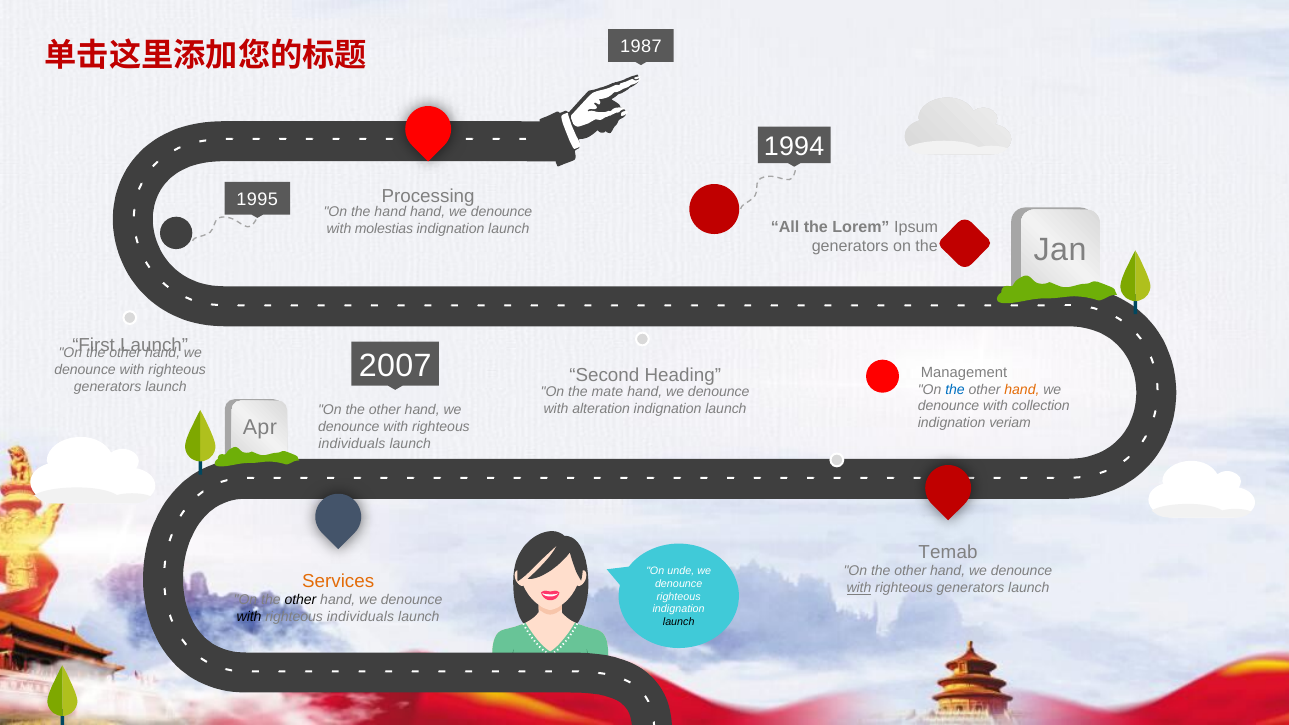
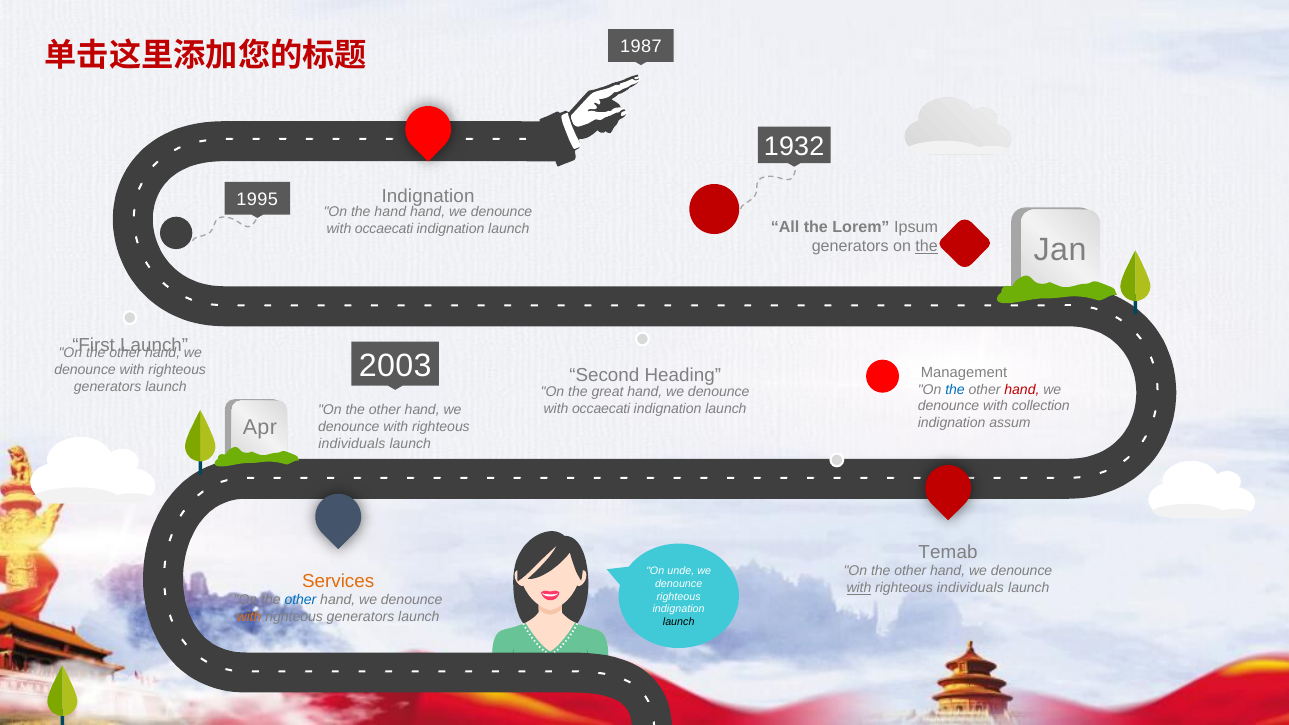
1994: 1994 -> 1932 (794, 147)
Processing: Processing -> Indignation (428, 196)
molestias: molestias -> occaecati (384, 229)
the underline: none -> present (927, 246)
2007: 2007 -> 2003 (395, 366)
hand colour: orange -> red (1022, 389)
mate: mate -> great (607, 392)
alteration: alteration -> occaecati (601, 409)
veriam: veriam -> assum (1010, 423)
generators: generators -> individuals (970, 588)
other colour: black -> blue (300, 600)
with colour: black -> orange (249, 617)
individuals: individuals -> generators (361, 617)
